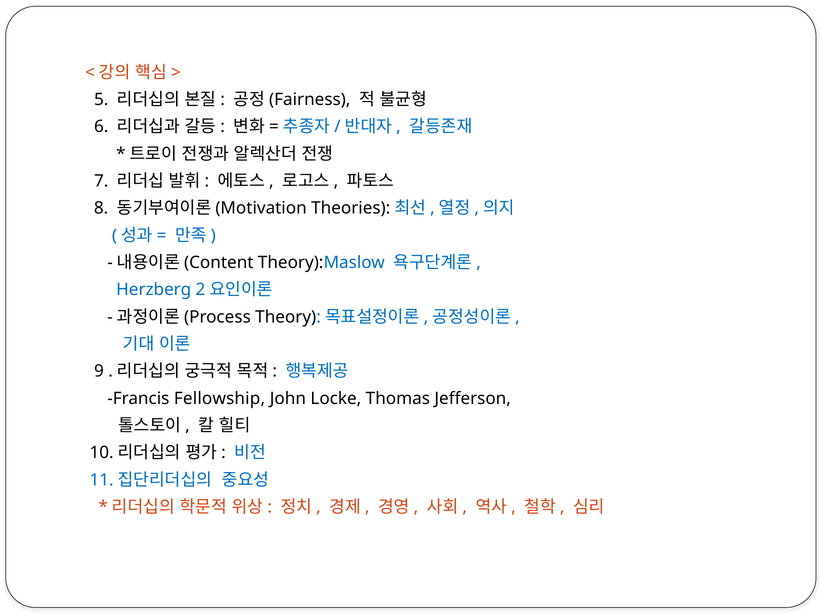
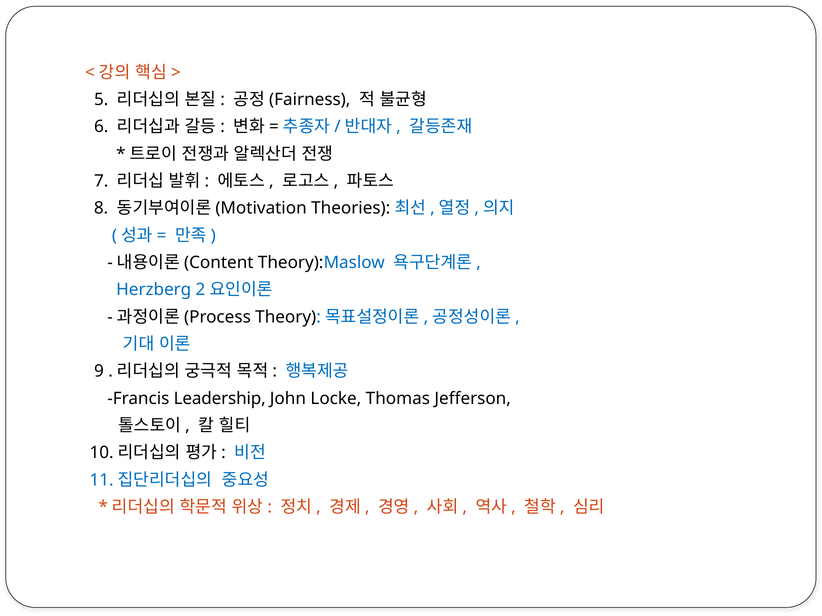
Fellowship: Fellowship -> Leadership (220, 399)
